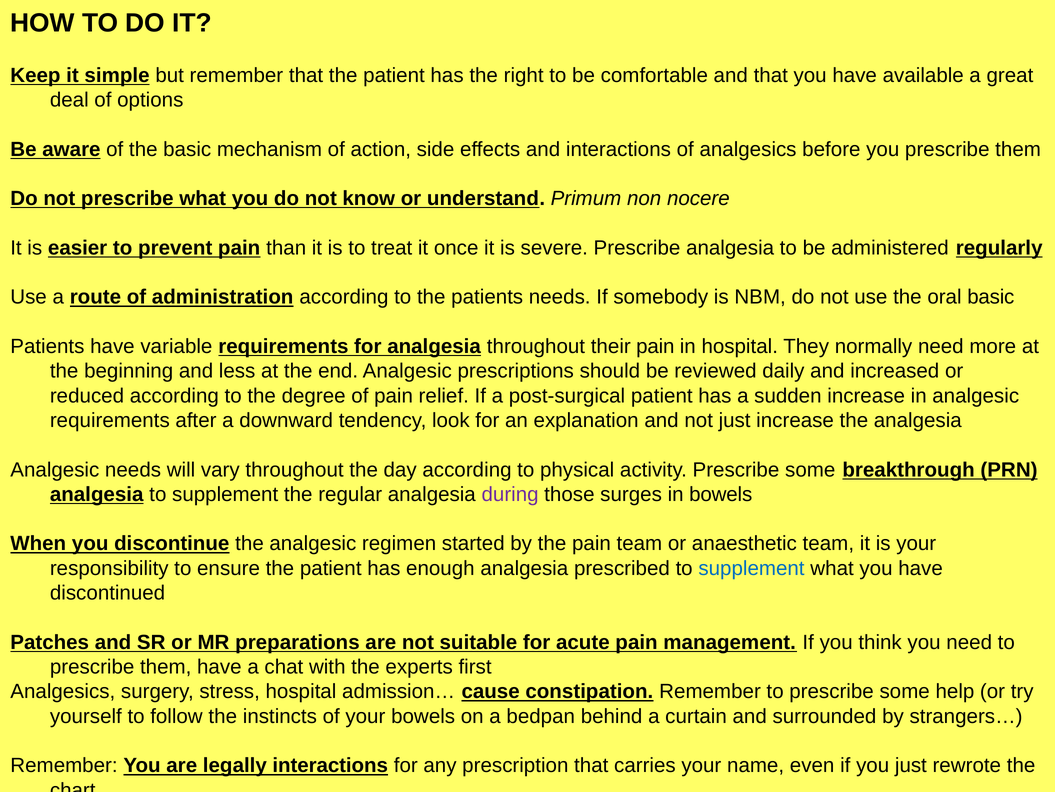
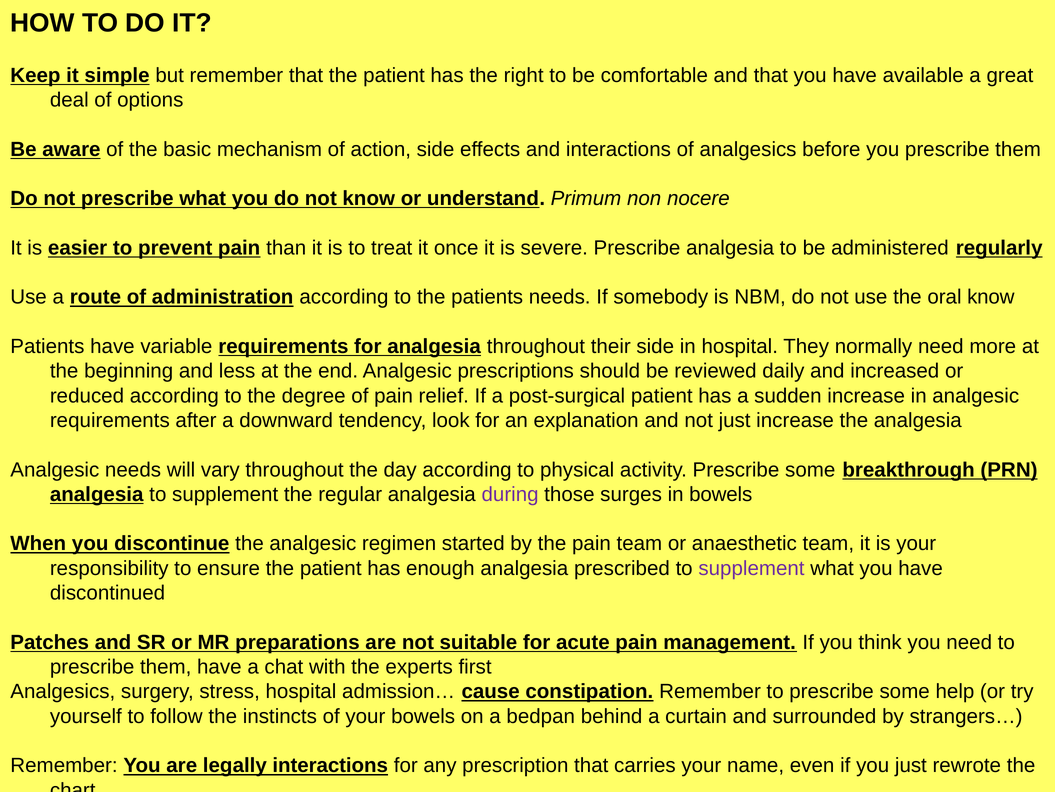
oral basic: basic -> know (991, 297)
their pain: pain -> side (655, 346)
supplement colour: blue -> purple (751, 568)
